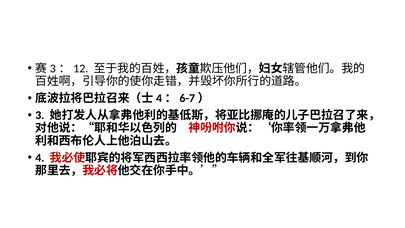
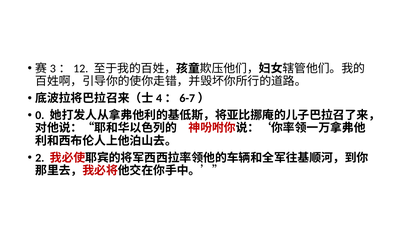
3: 3 -> 0 (40, 115)
4: 4 -> 2 (40, 158)
